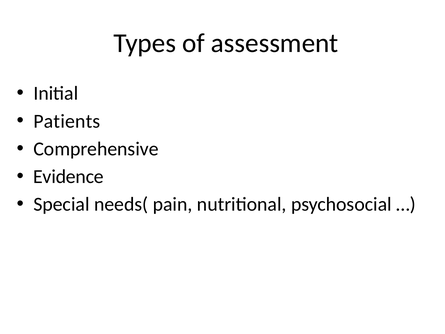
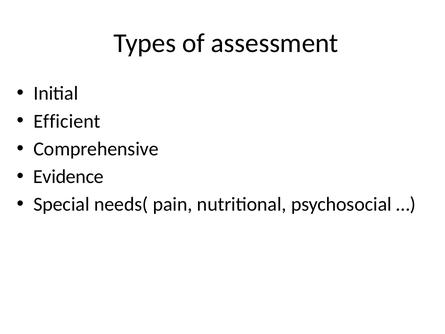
Patients: Patients -> Efficient (67, 121)
